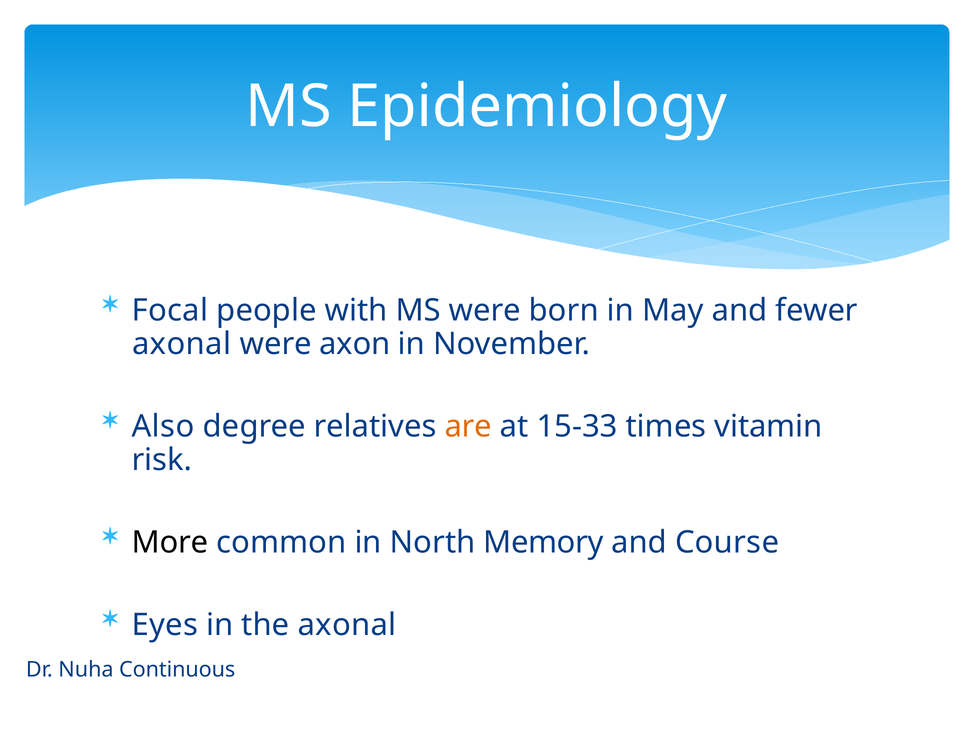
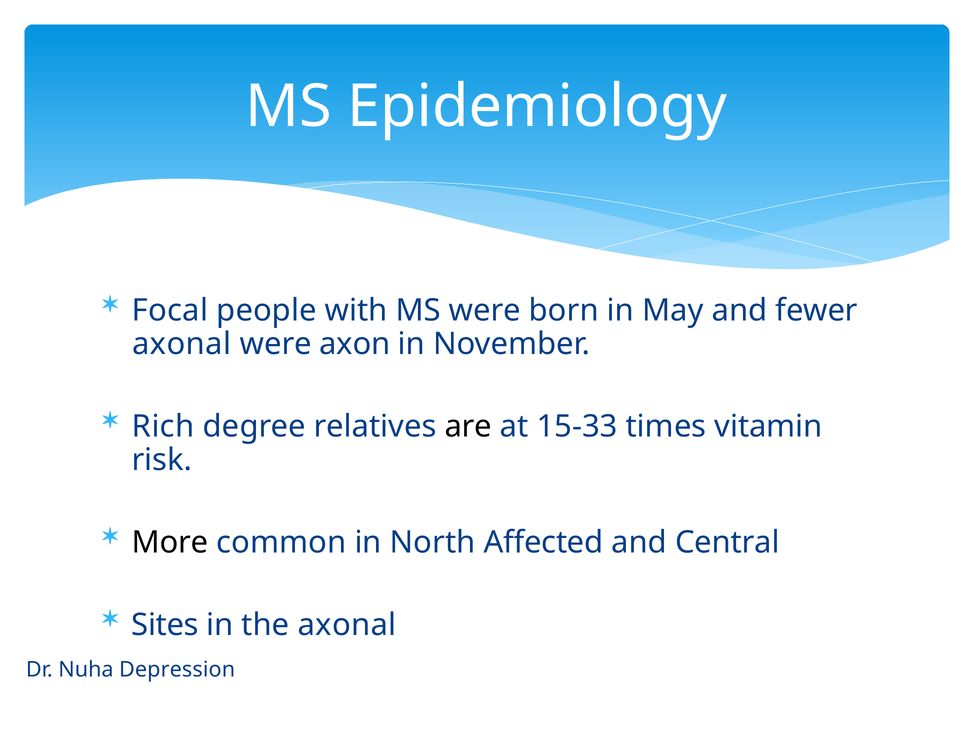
Also: Also -> Rich (163, 426)
are colour: orange -> black (468, 426)
Memory: Memory -> Affected (543, 542)
Course: Course -> Central (727, 542)
Eyes: Eyes -> Sites (165, 625)
Continuous: Continuous -> Depression (177, 670)
